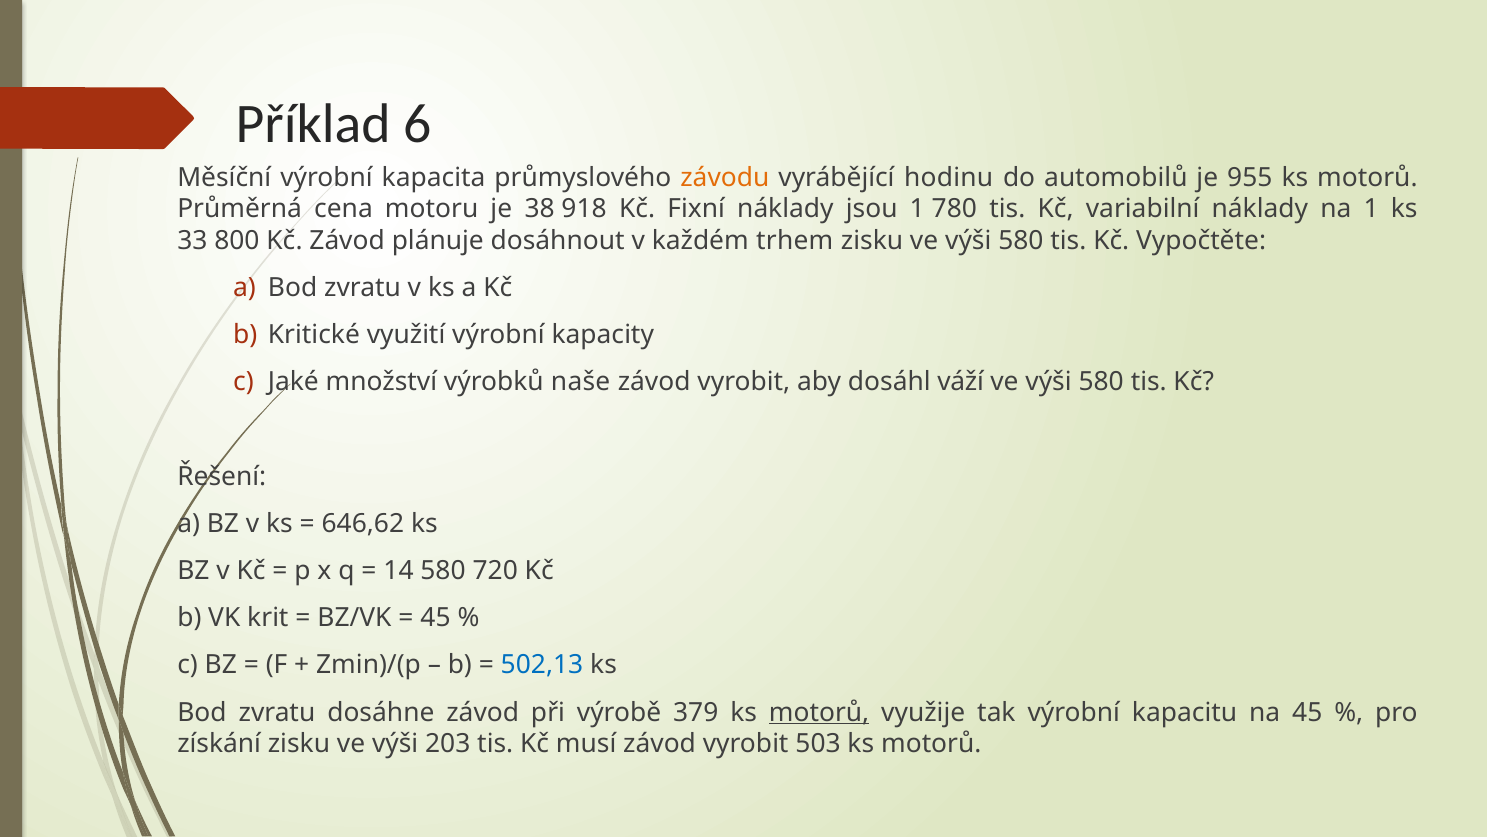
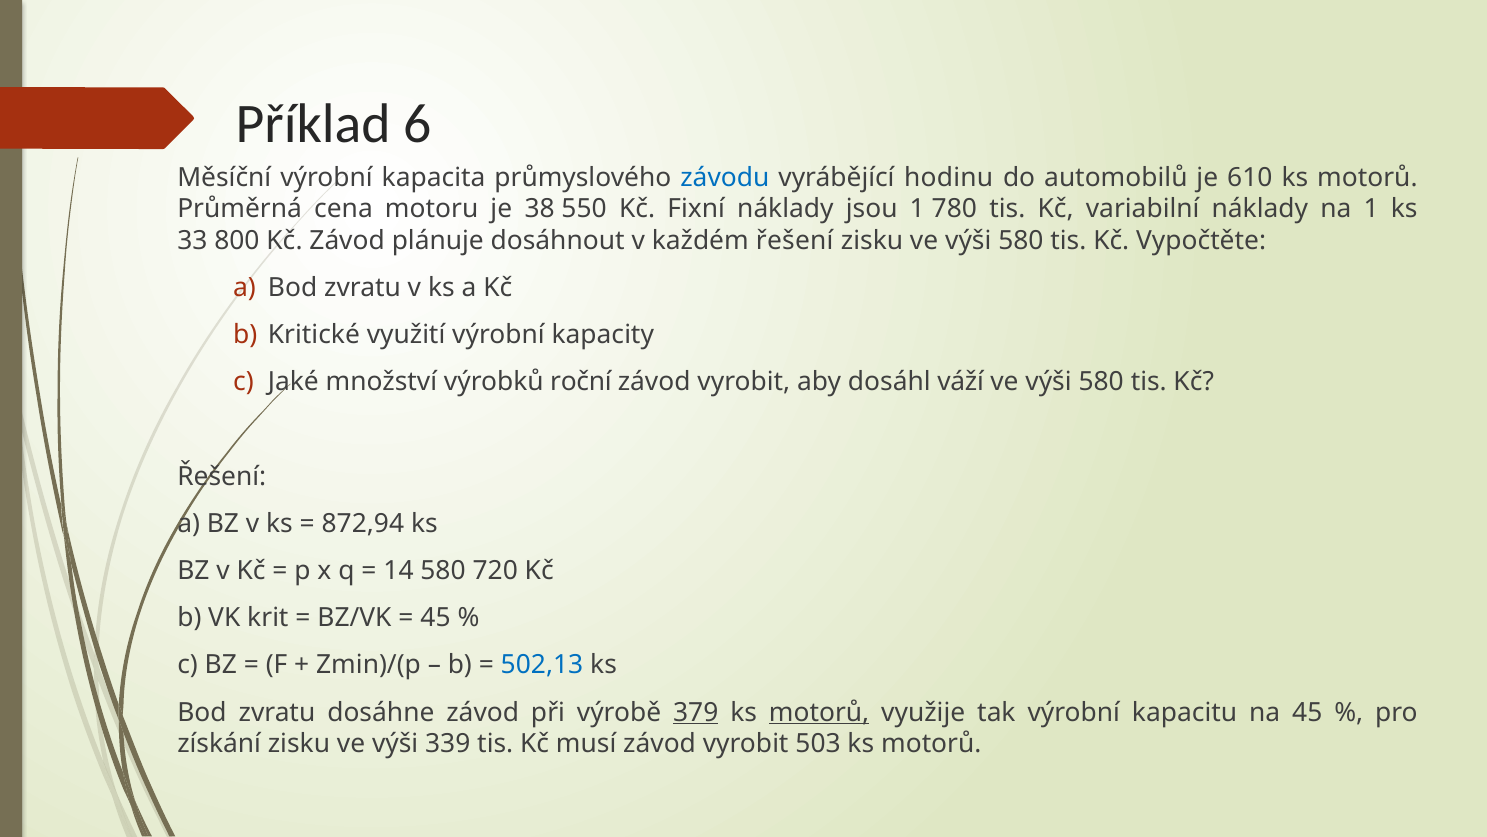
závodu colour: orange -> blue (725, 177)
955: 955 -> 610 (1250, 177)
918: 918 -> 550 (584, 209)
každém trhem: trhem -> řešení (795, 241)
naše: naše -> roční (581, 382)
646,62: 646,62 -> 872,94 (363, 523)
379 underline: none -> present (696, 712)
203: 203 -> 339 (448, 743)
